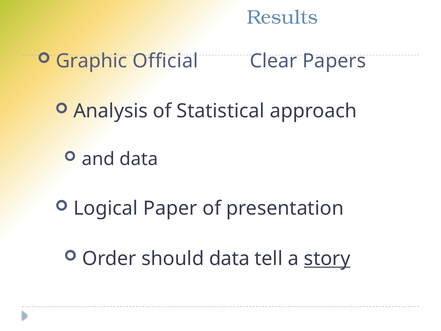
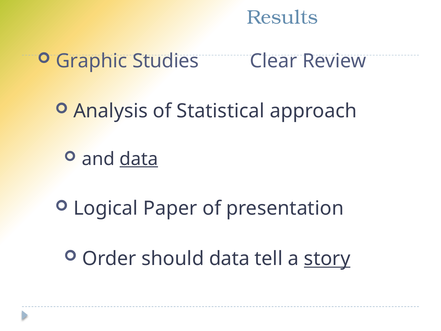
Official: Official -> Studies (166, 61)
Papers: Papers -> Review (334, 61)
data underline: none -> present (139, 159)
